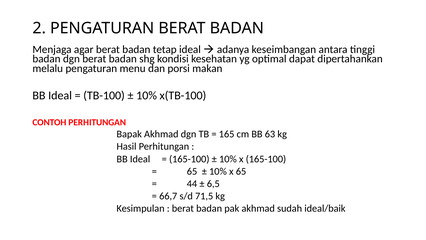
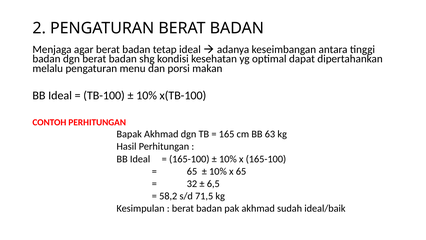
44: 44 -> 32 (192, 183)
66,7: 66,7 -> 58,2 (168, 196)
